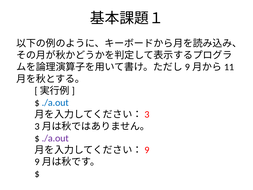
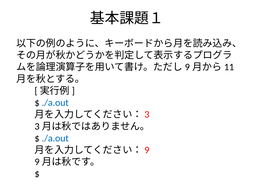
./a.out colour: purple -> blue (55, 138)
